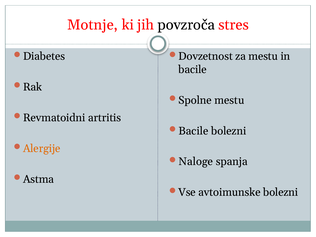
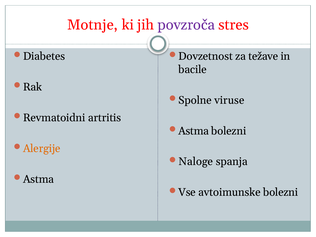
povzroča colour: black -> purple (186, 25)
za mestu: mestu -> težave (263, 56)
Spolne mestu: mestu -> viruse (229, 100)
Bacile: Bacile -> Astma (194, 131)
